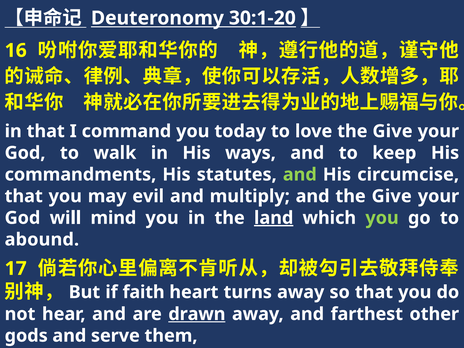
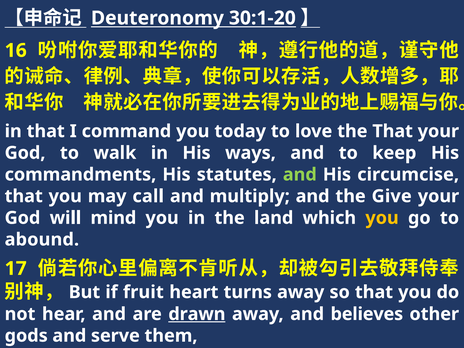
love the Give: Give -> That (393, 131)
evil: evil -> call (148, 196)
land underline: present -> none (274, 218)
you colour: light green -> yellow (382, 218)
faith: faith -> fruit (143, 292)
farthest: farthest -> believes (367, 314)
